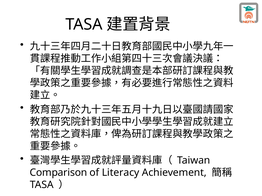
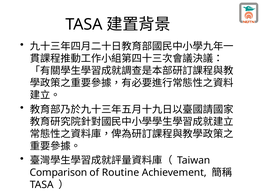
Literacy: Literacy -> Routine (121, 173)
